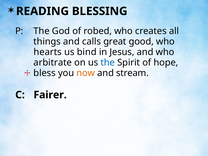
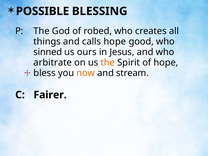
READING: READING -> POSSIBLE (43, 11)
calls great: great -> hope (115, 41)
hearts: hearts -> sinned (48, 52)
bind: bind -> ours (87, 52)
the colour: blue -> orange (108, 63)
